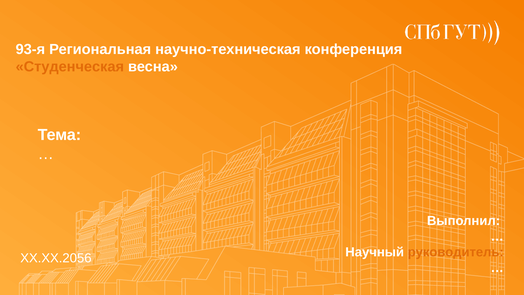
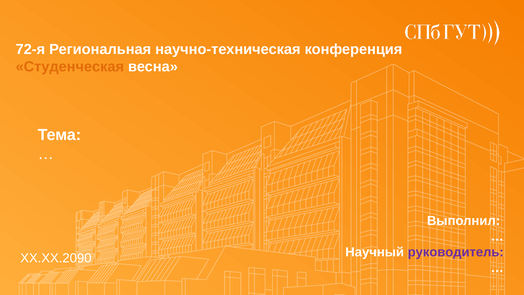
93-я: 93-я -> 72-я (30, 49)
руководитель colour: orange -> purple (456, 252)
XX.XX.2056: XX.XX.2056 -> XX.XX.2090 (56, 258)
